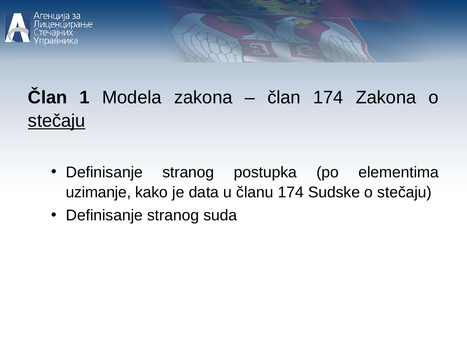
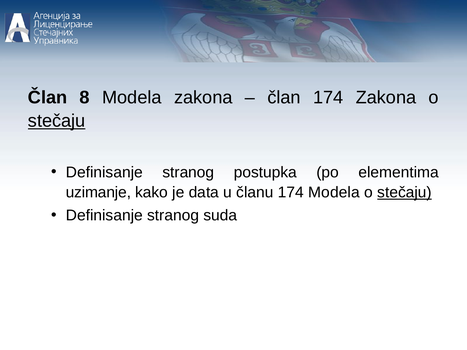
1: 1 -> 8 (85, 98)
174 Sudske: Sudske -> Modela (334, 192)
stečaju underline: none -> present (405, 192)
